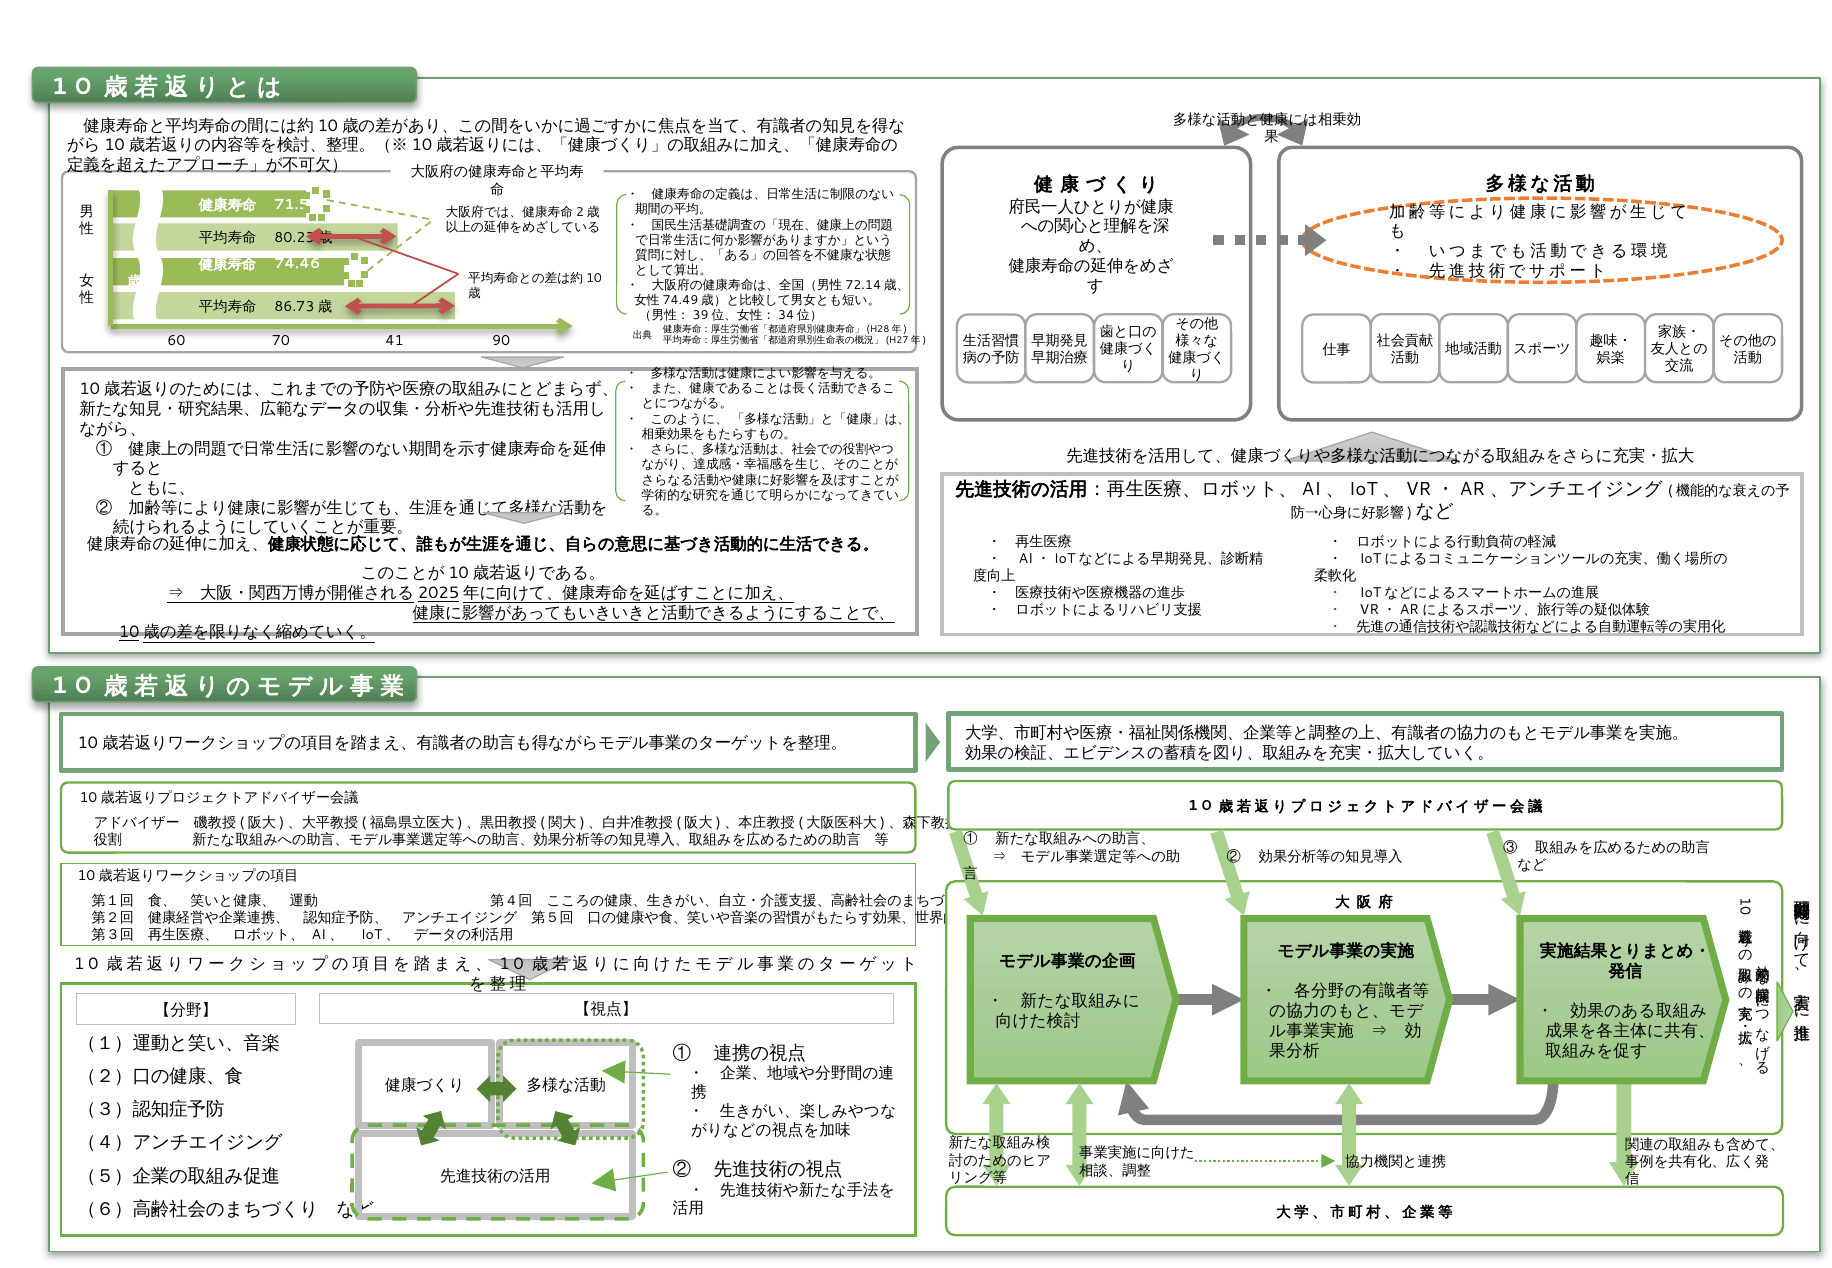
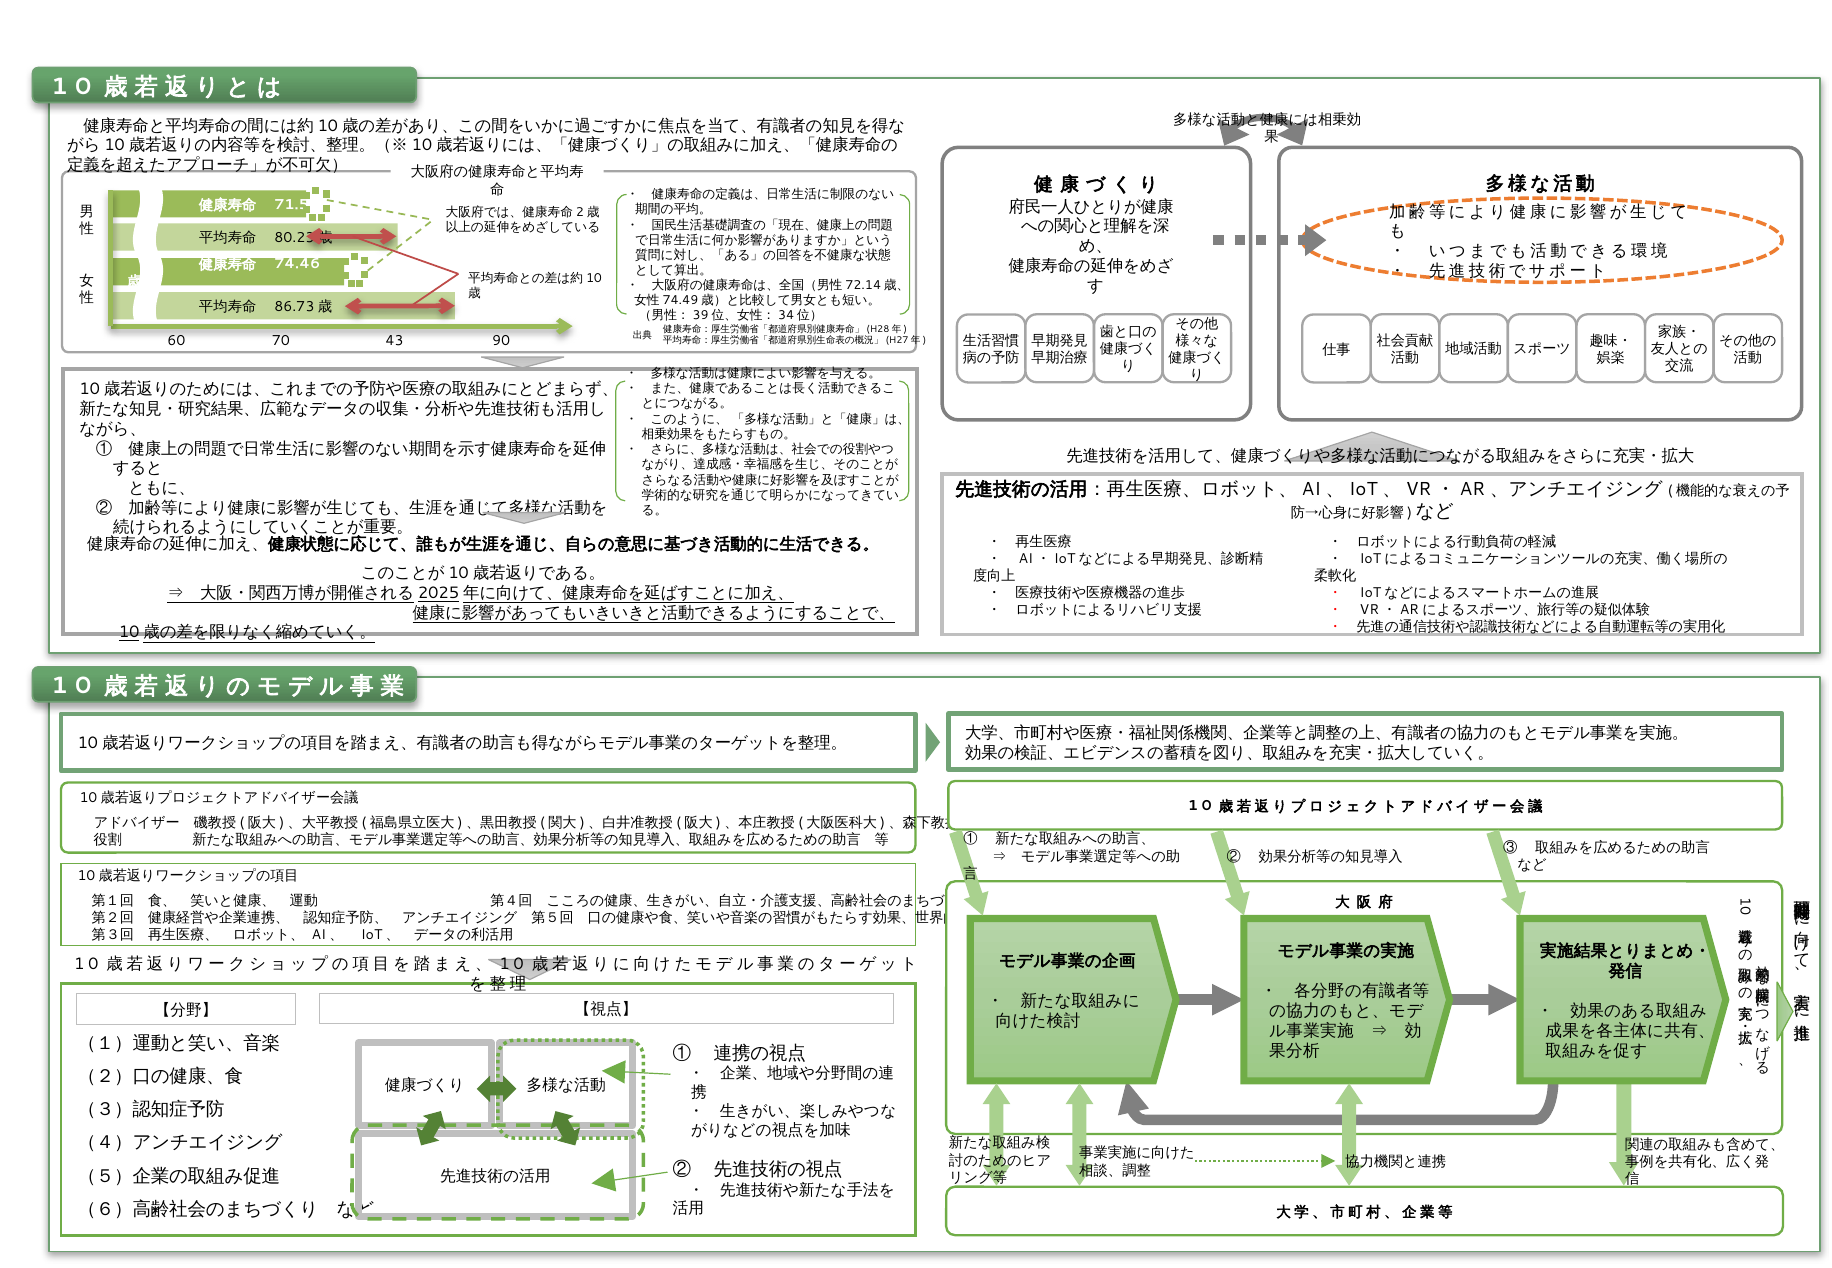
41: 41 -> 43 (395, 341)
